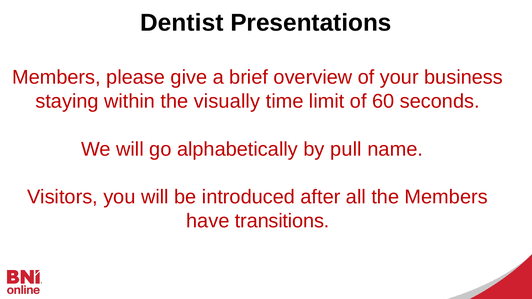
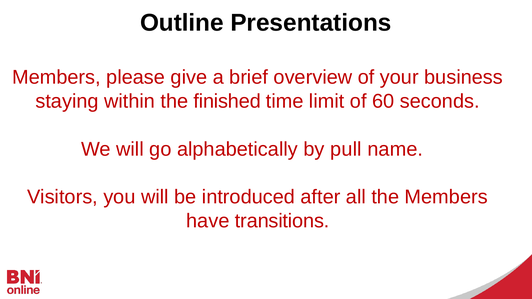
Dentist: Dentist -> Outline (182, 23)
visually: visually -> finished (227, 101)
